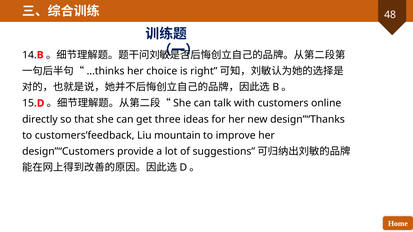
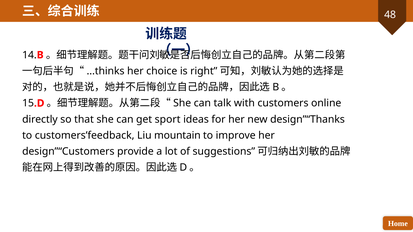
three: three -> sport (168, 119)
